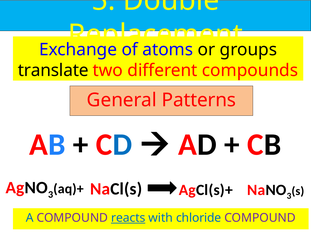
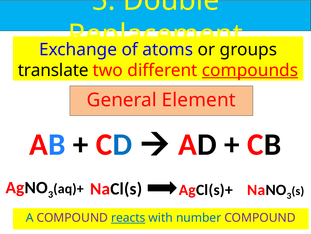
compounds underline: none -> present (250, 70)
Patterns: Patterns -> Element (199, 100)
chloride: chloride -> number (199, 217)
